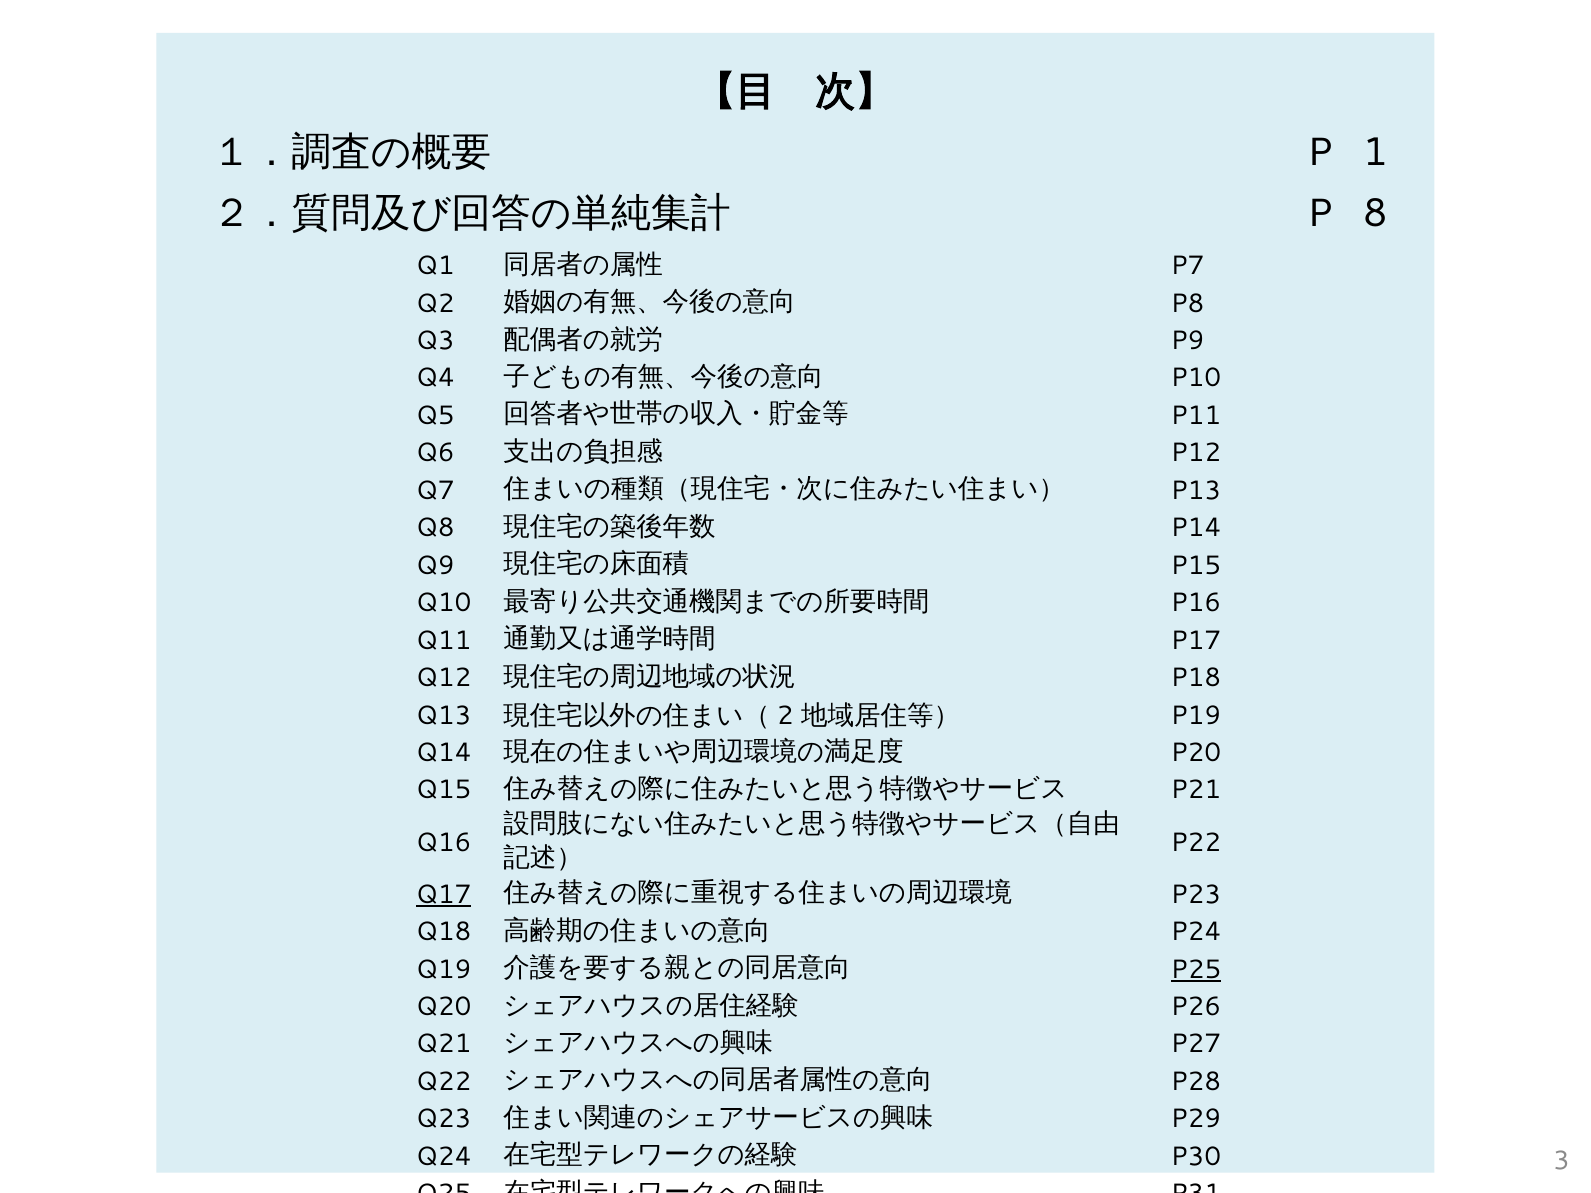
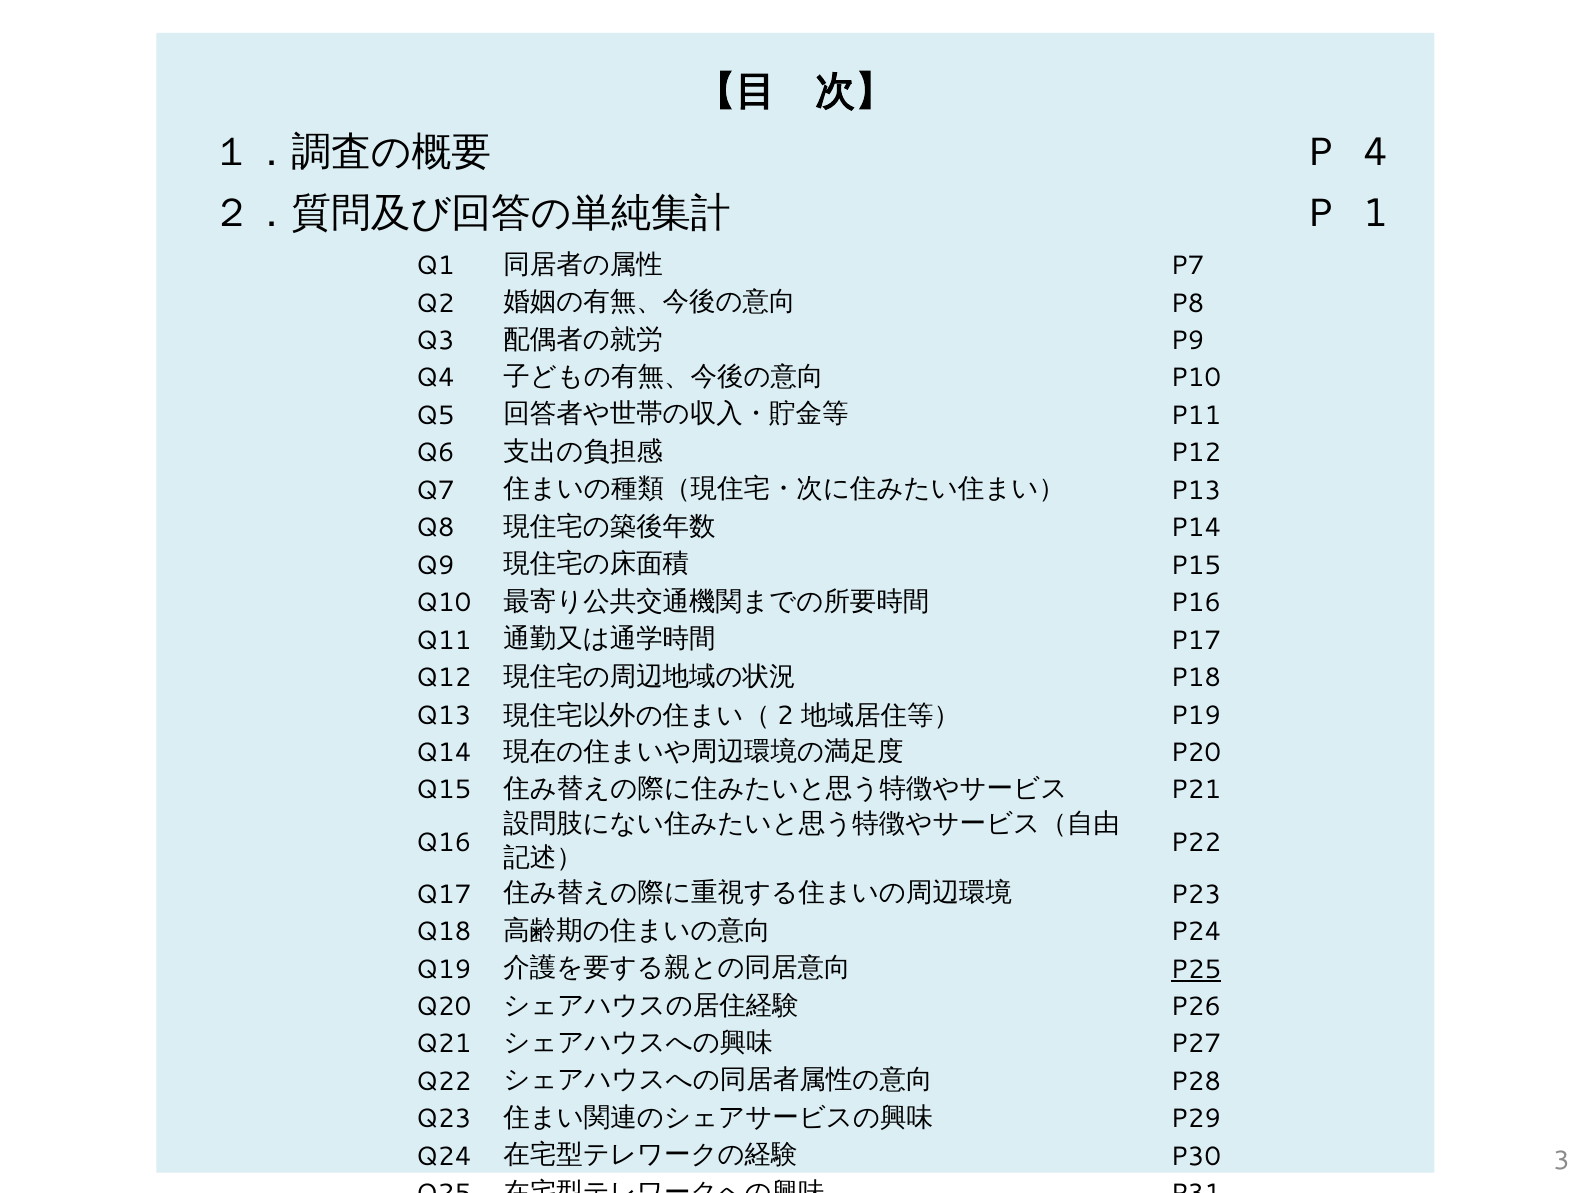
1: 1 -> 4 (1375, 152)
8: 8 -> 1 (1375, 213)
Q17 underline: present -> none (444, 895)
